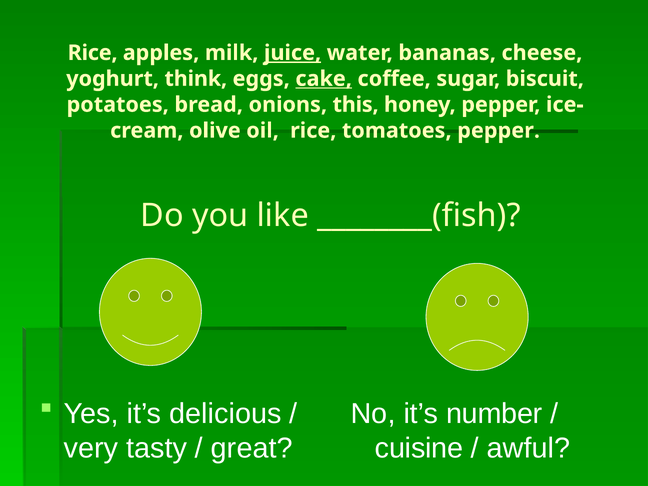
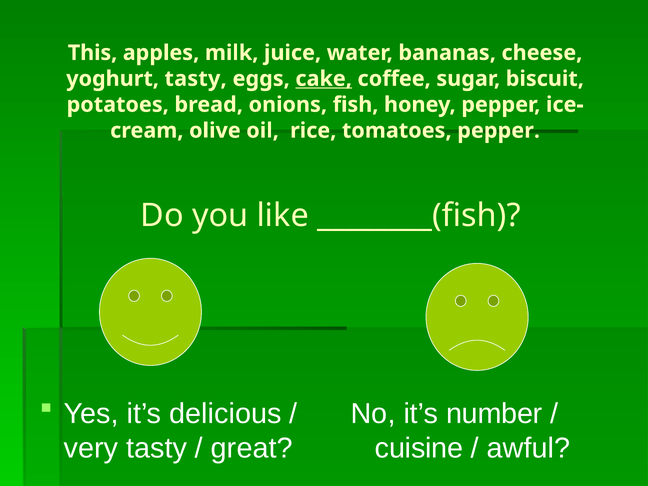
Rice: Rice -> This (93, 53)
juice underline: present -> none (293, 53)
yoghurt think: think -> tasty (196, 79)
this: this -> fish (356, 105)
